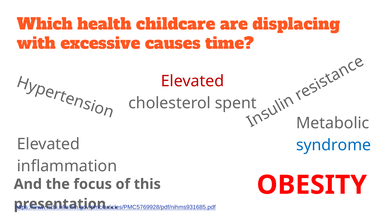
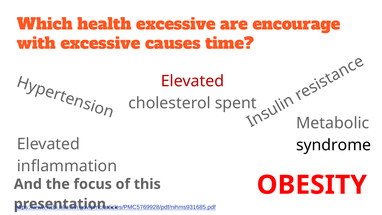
health childcare: childcare -> excessive (176, 24)
displacing: displacing -> encourage (296, 24)
syndrome colour: blue -> black (334, 145)
